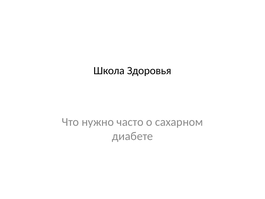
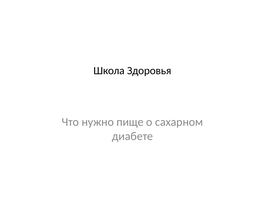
часто: часто -> пище (130, 122)
